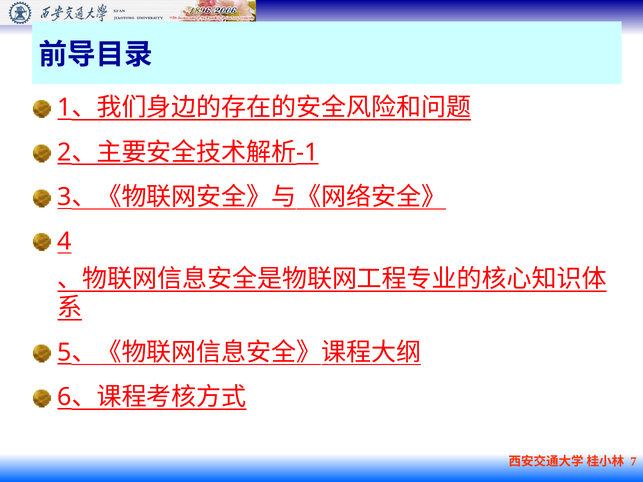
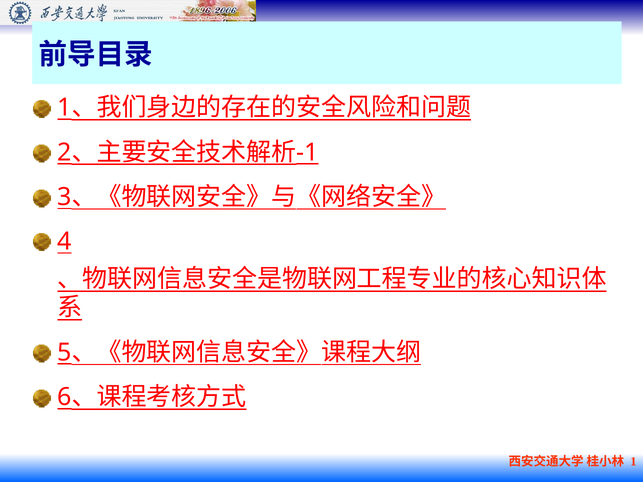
7: 7 -> 1 (633, 462)
